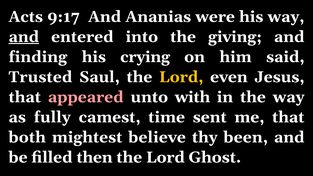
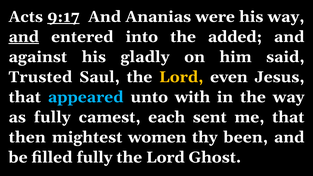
9:17 underline: none -> present (63, 17)
giving: giving -> added (235, 37)
finding: finding -> against (38, 57)
crying: crying -> gladly (145, 57)
appeared colour: pink -> light blue (86, 97)
time: time -> each (167, 117)
both: both -> then (27, 137)
believe: believe -> women (157, 137)
filled then: then -> fully (94, 157)
